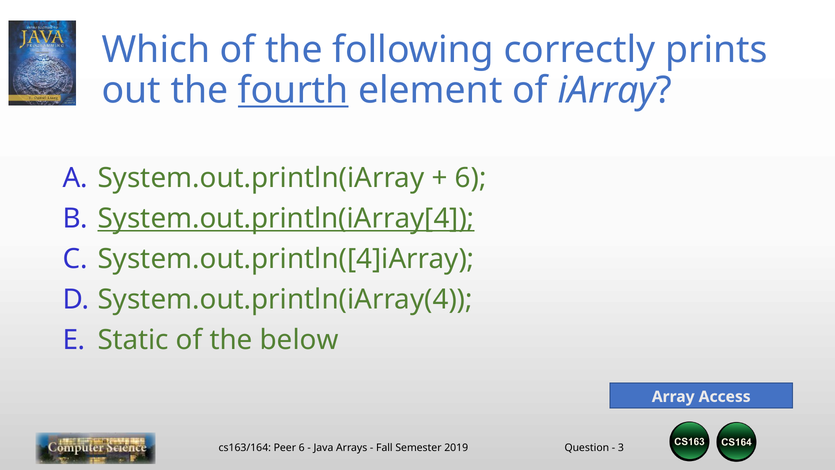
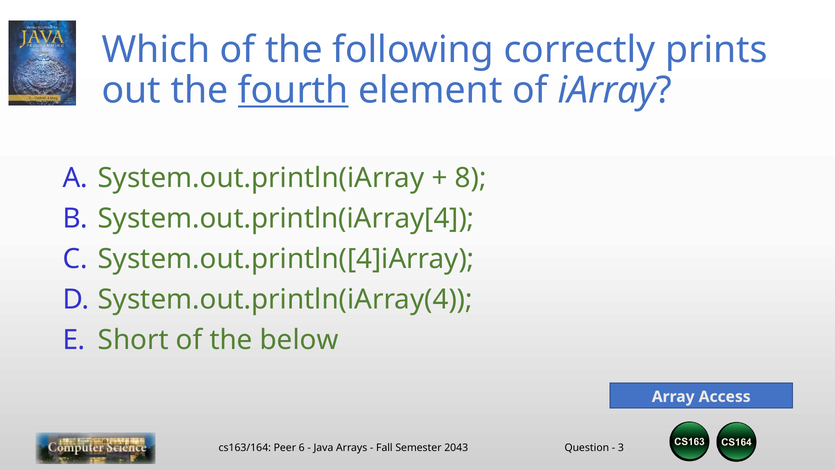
6: 6 -> 8 (471, 178)
System.out.println(iArray[4 underline: present -> none (286, 219)
Static: Static -> Short (133, 340)
2019: 2019 -> 2043 (456, 448)
